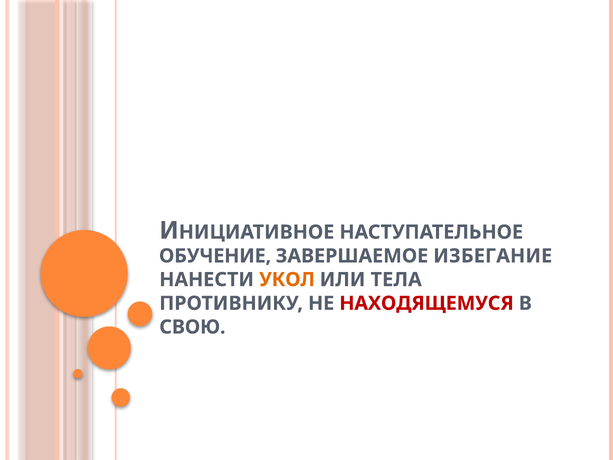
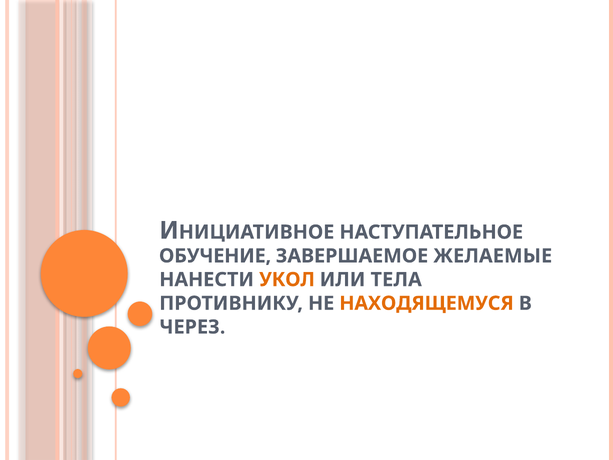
ИЗБЕГАНИЕ: ИЗБЕГАНИЕ -> ЖЕЛАЕМЫЕ (493, 256)
НАХОДЯЩЕМУСЯ colour: red -> orange (427, 303)
СВОЮ: СВОЮ -> ЧЕРЕЗ (192, 327)
